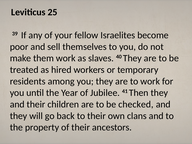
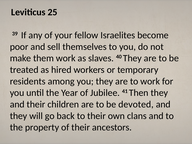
checked: checked -> devoted (136, 104)
